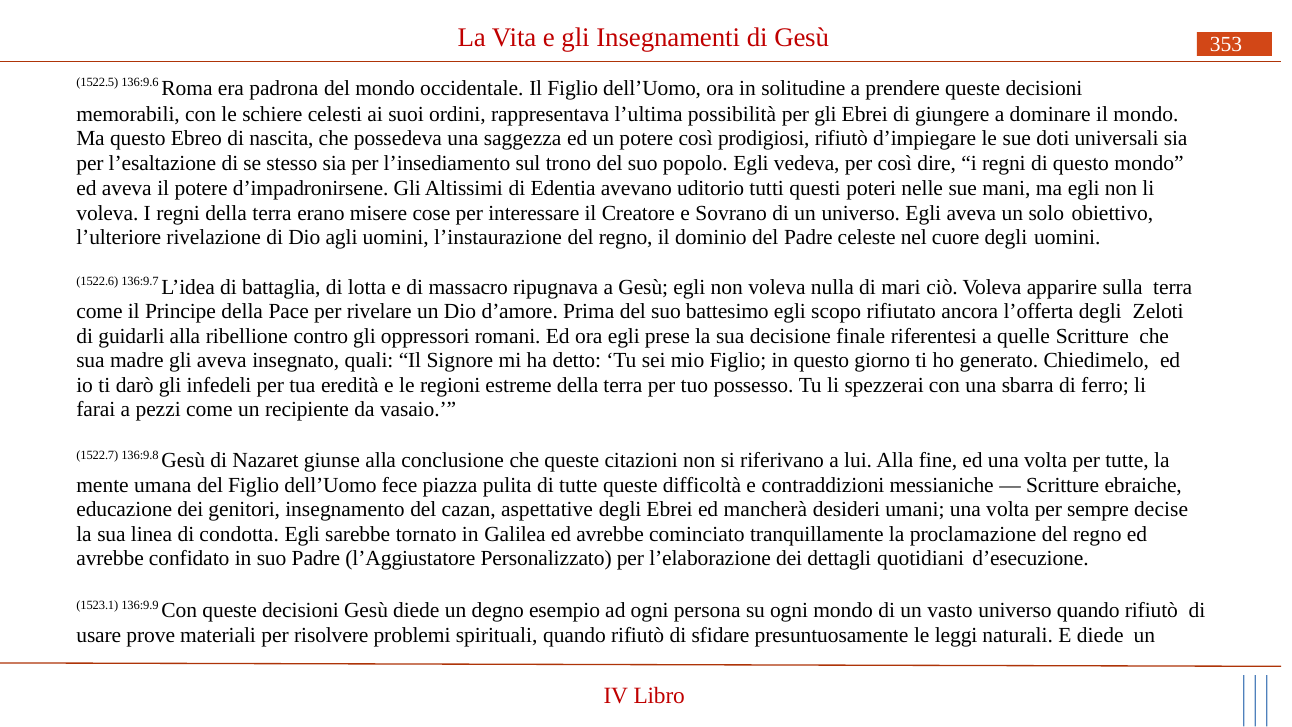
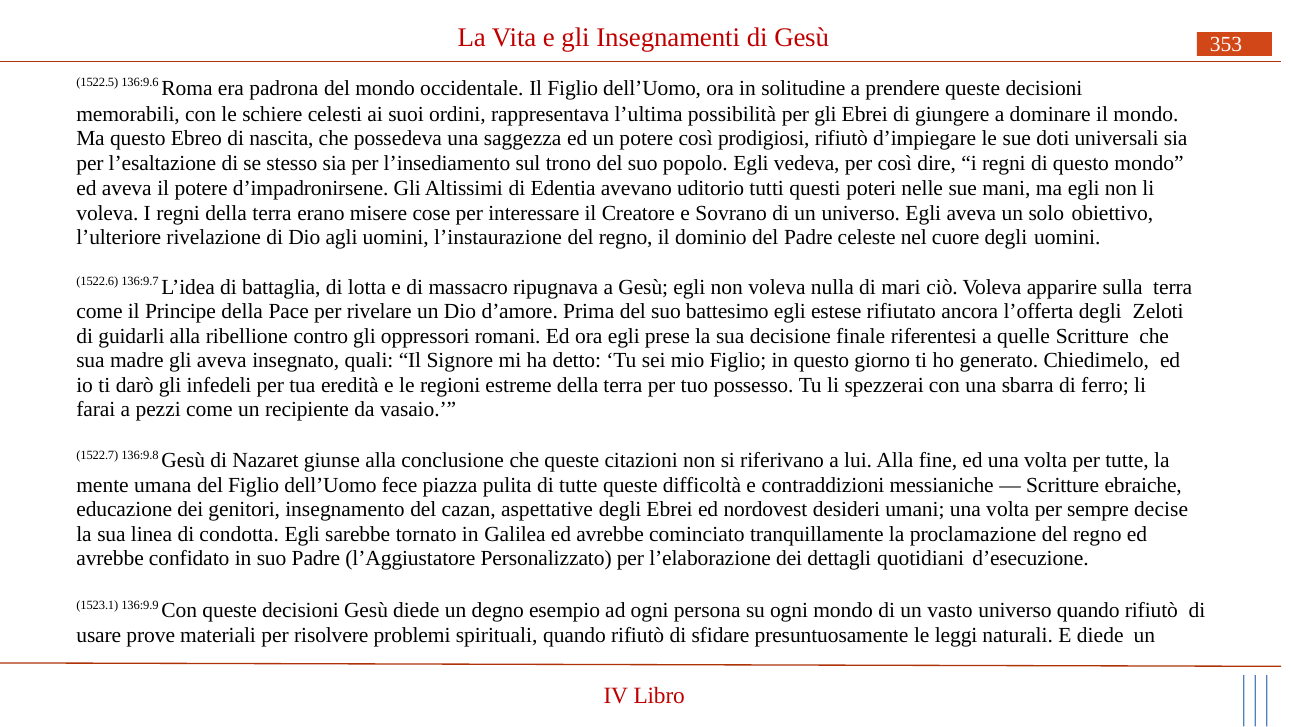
scopo: scopo -> estese (836, 312)
mancherà: mancherà -> nordovest (765, 510)
